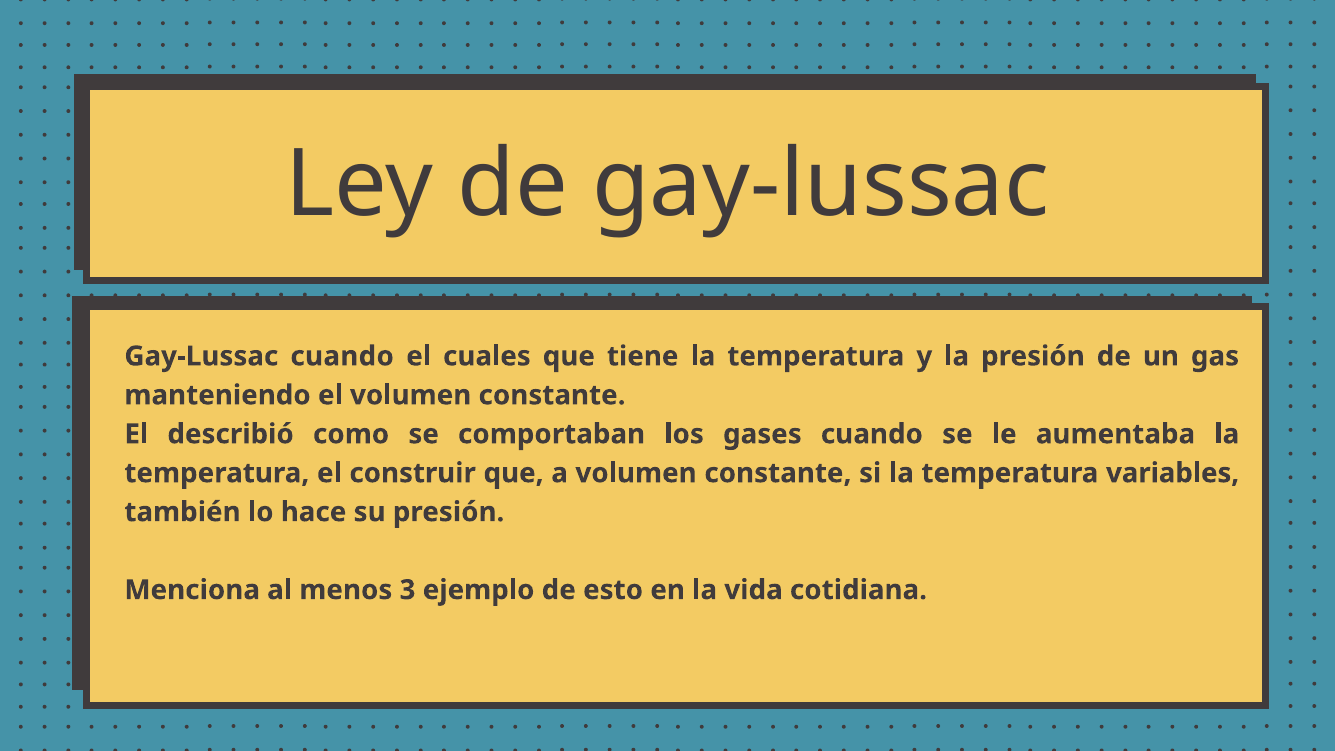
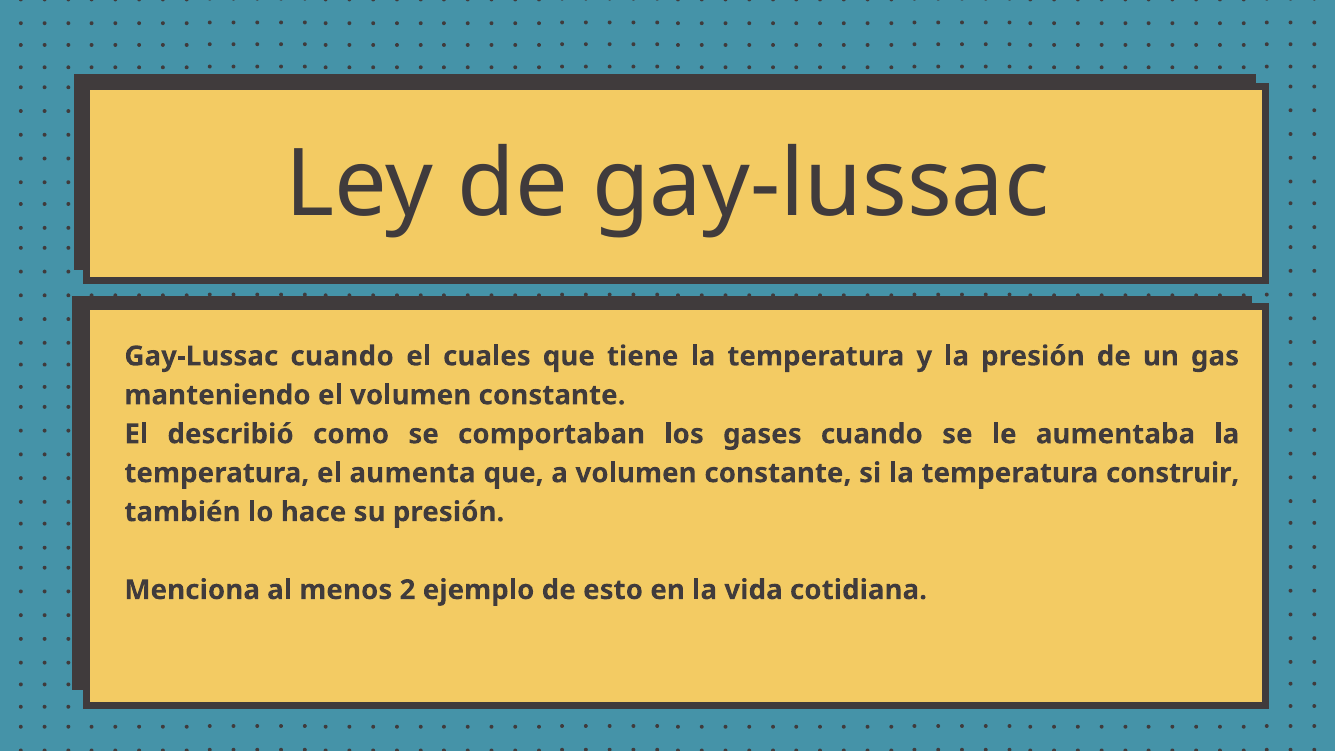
construir: construir -> aumenta (413, 473)
variables: variables -> construir (1173, 473)
3: 3 -> 2 (408, 590)
